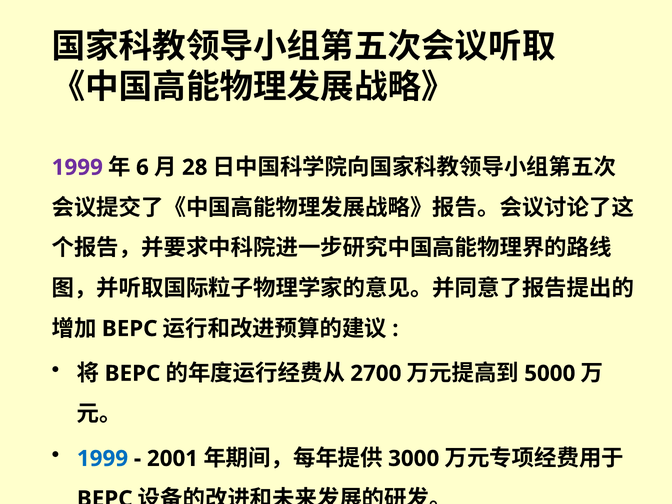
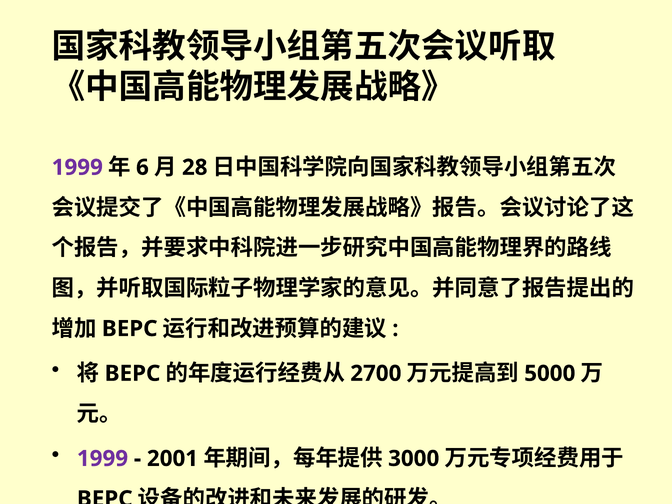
1999 colour: blue -> purple (102, 459)
